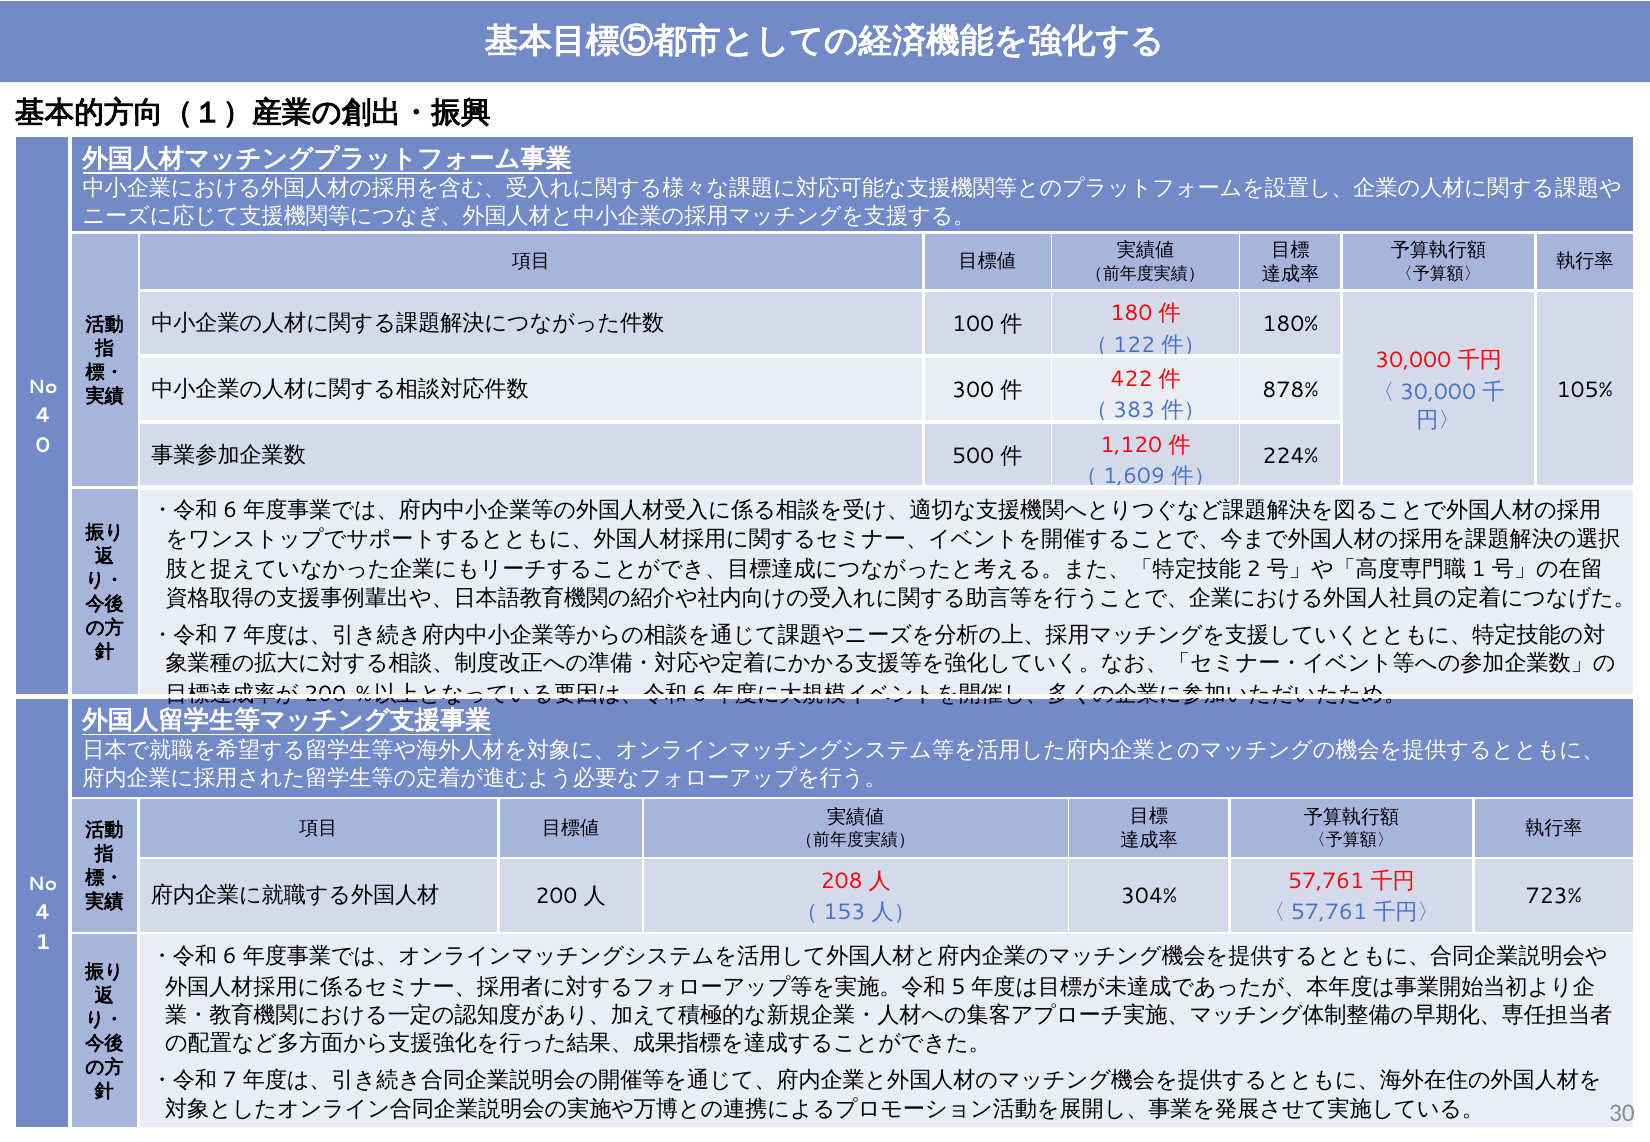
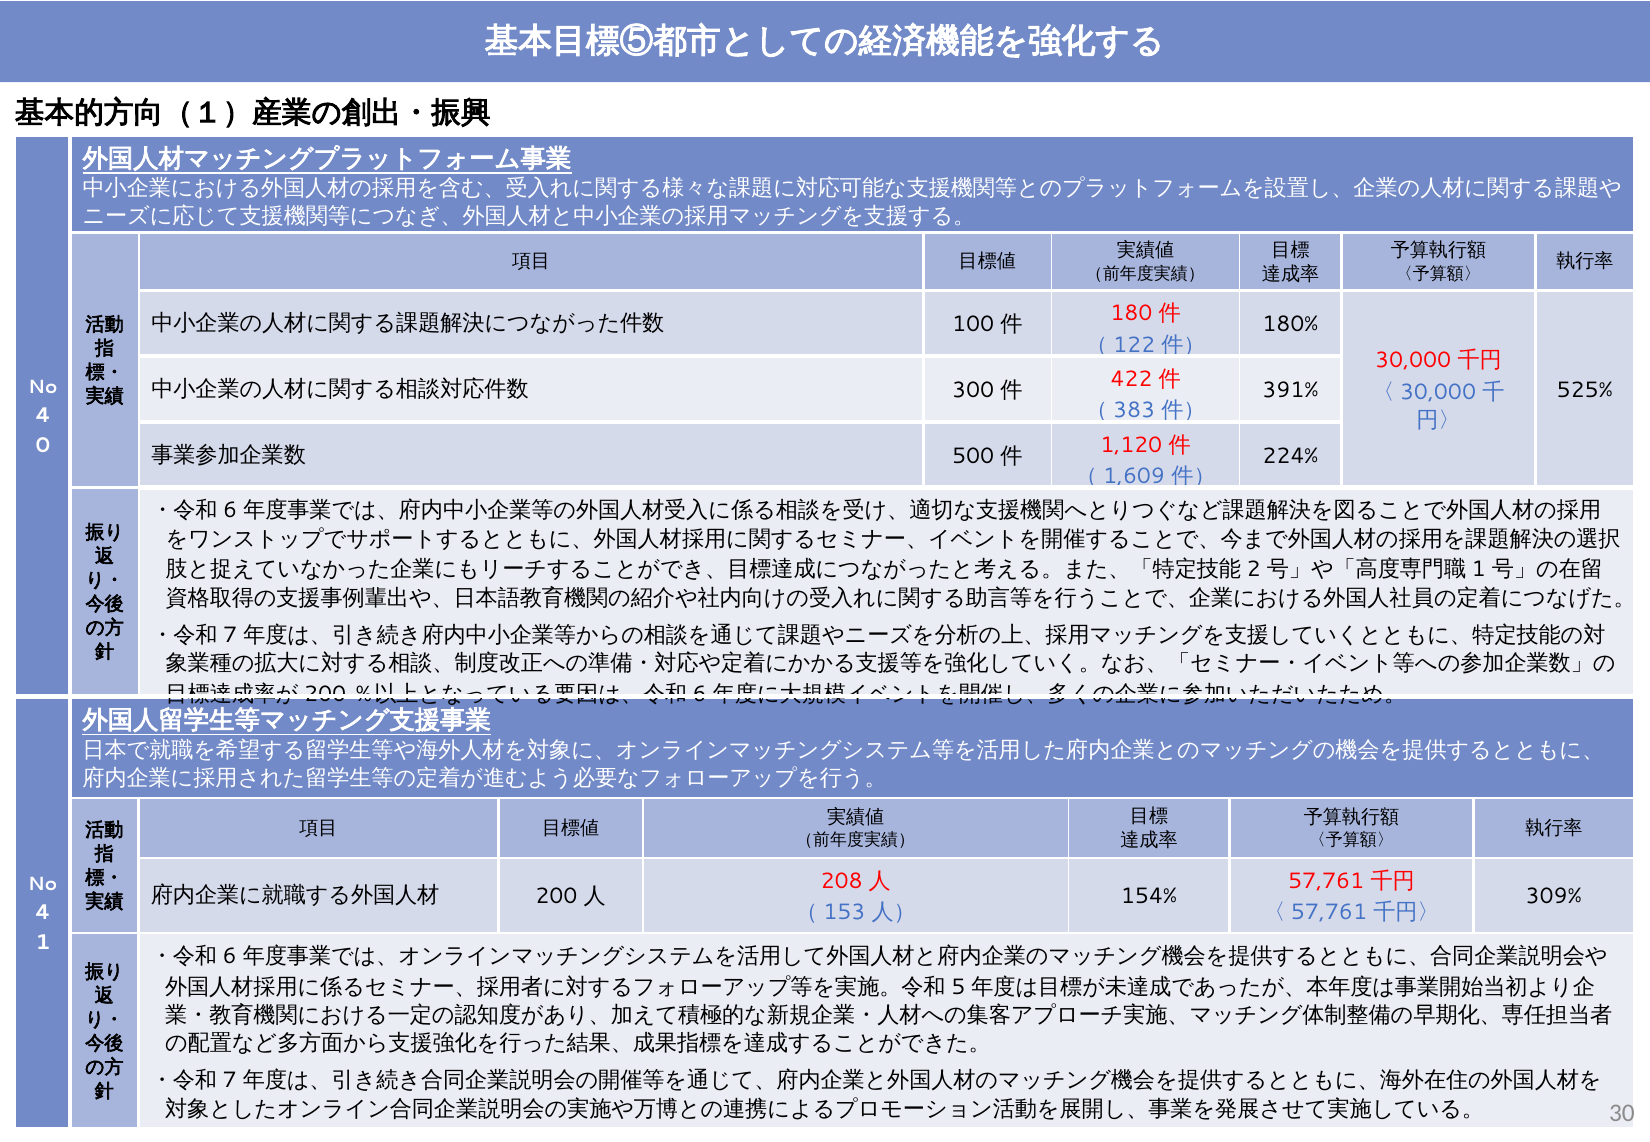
878%: 878% -> 391% (1291, 390)
105%: 105% -> 525% (1585, 390)
304%: 304% -> 154% (1149, 897)
723%: 723% -> 309% (1554, 897)
